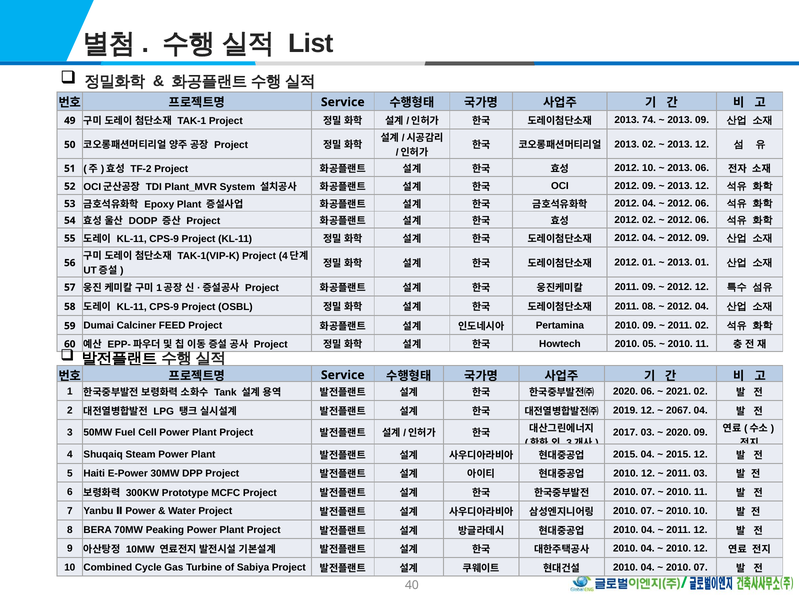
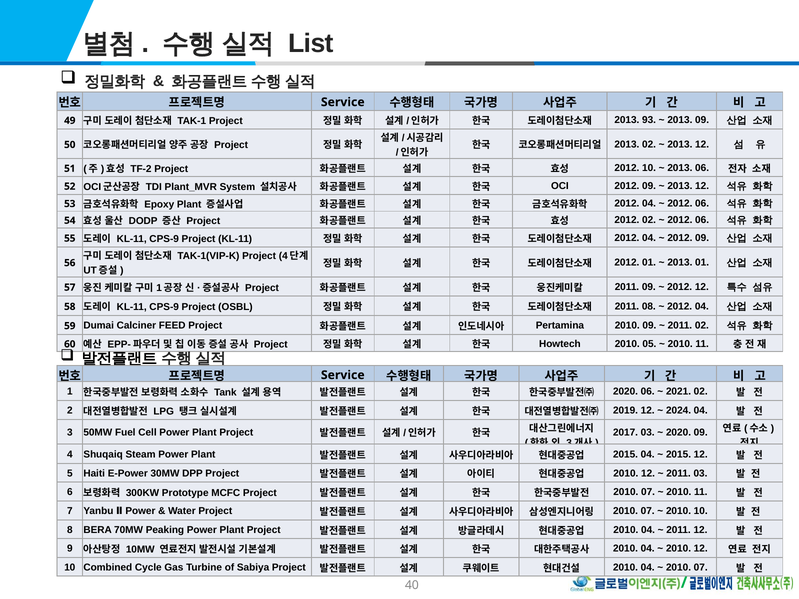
74: 74 -> 93 (649, 120)
2067: 2067 -> 2024 (679, 411)
